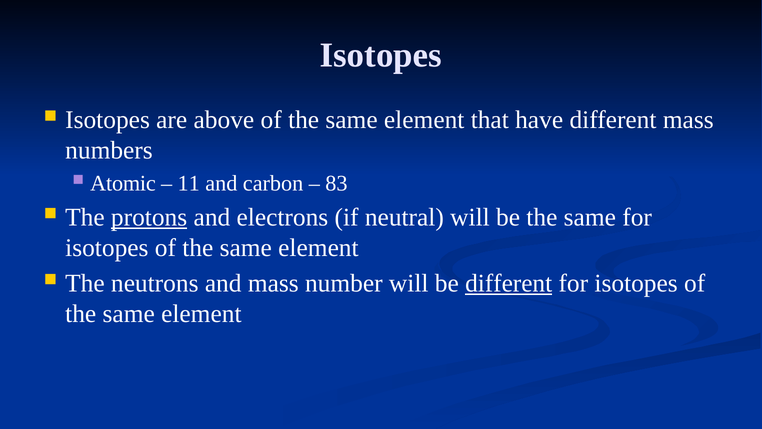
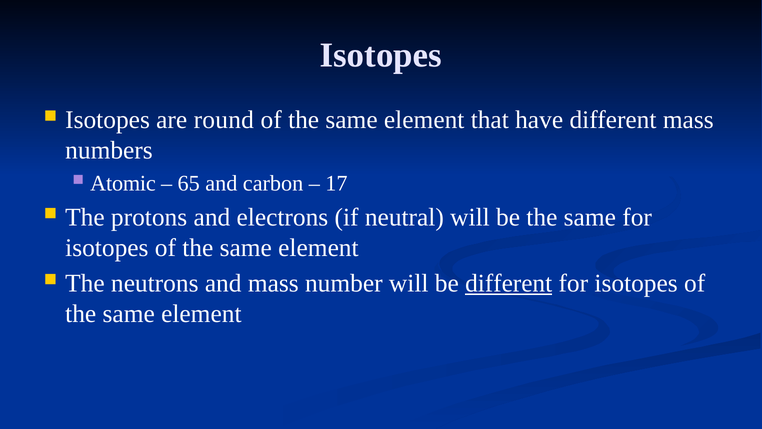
above: above -> round (224, 120)
11: 11 -> 65 (189, 183)
83: 83 -> 17 (336, 183)
protons underline: present -> none (149, 217)
